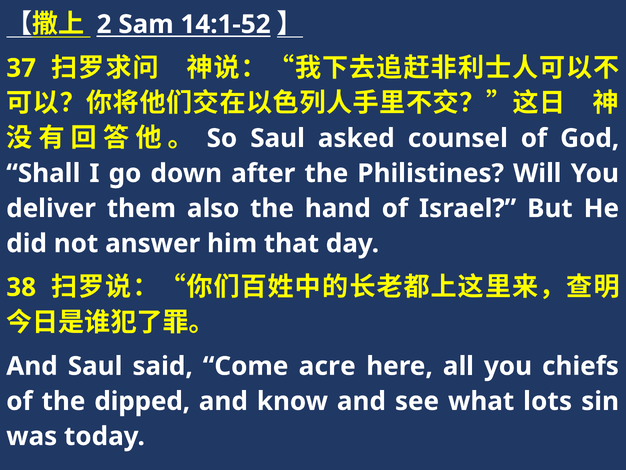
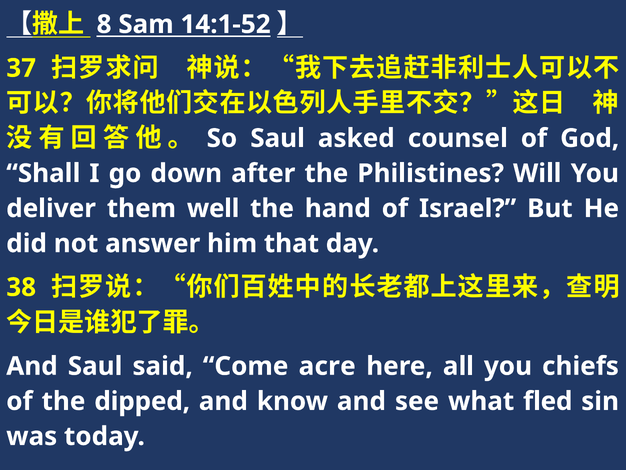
2: 2 -> 8 (104, 24)
also: also -> well (213, 208)
lots: lots -> fled (548, 401)
